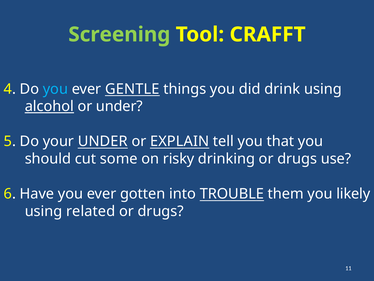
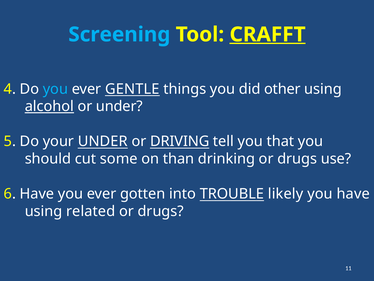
Screening colour: light green -> light blue (119, 34)
CRAFFT underline: none -> present (268, 34)
drink: drink -> other (282, 89)
EXPLAIN: EXPLAIN -> DRIVING (180, 141)
risky: risky -> than (179, 159)
them: them -> likely (286, 194)
you likely: likely -> have (353, 194)
